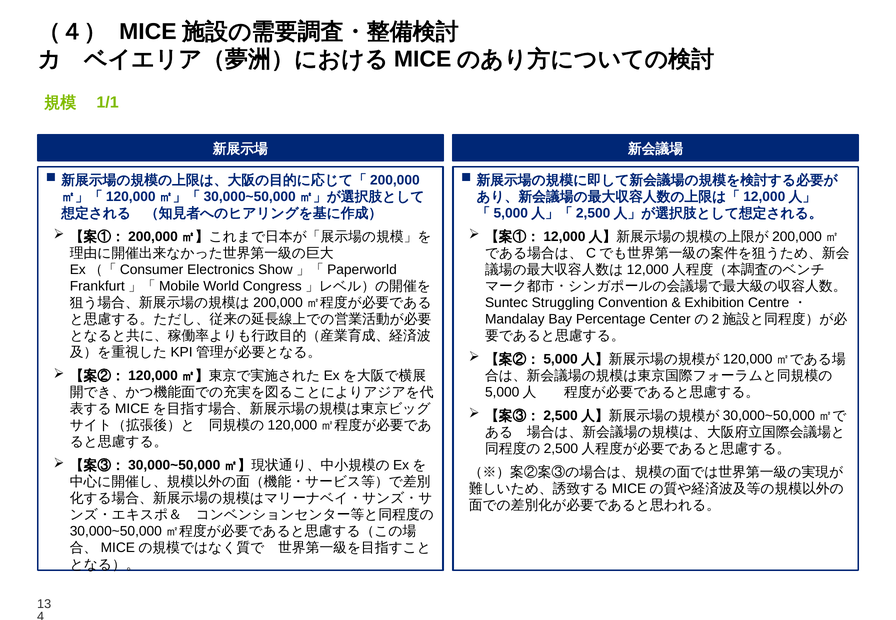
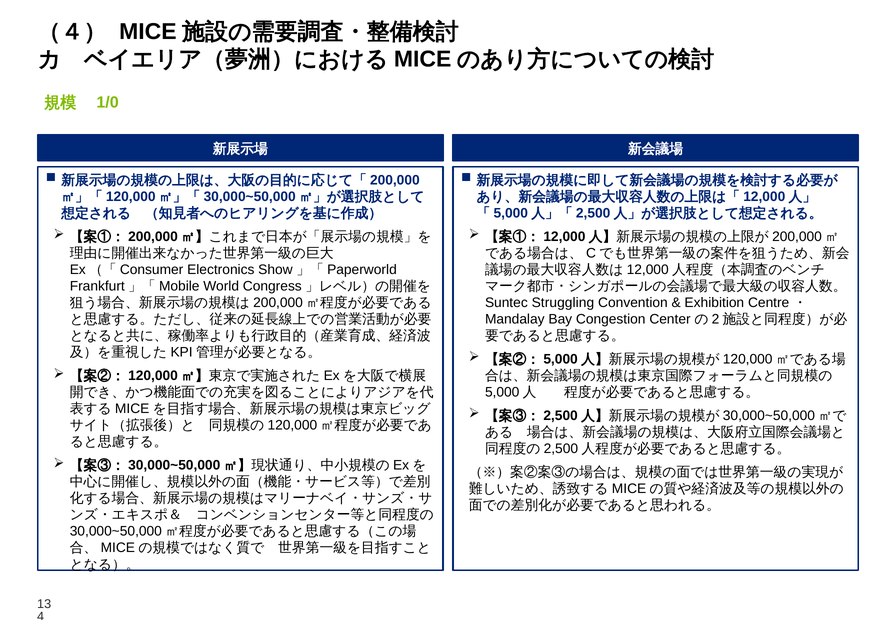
1/1: 1/1 -> 1/0 (108, 103)
Percentage: Percentage -> Congestion (611, 319)
